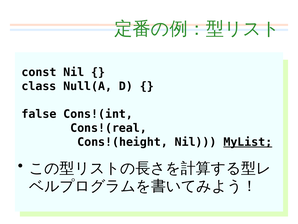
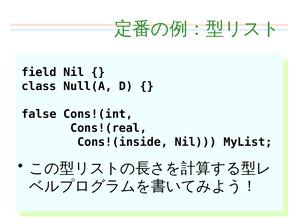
const: const -> field (39, 72)
Cons!(height: Cons!(height -> Cons!(inside (123, 142)
MyList underline: present -> none (248, 142)
